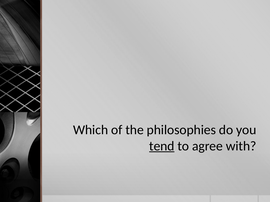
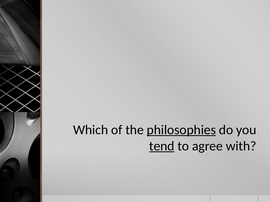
philosophies underline: none -> present (181, 130)
